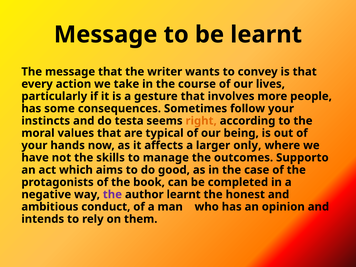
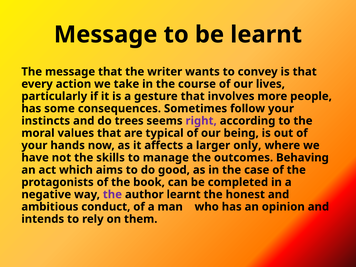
testa: testa -> trees (129, 121)
right colour: orange -> purple (201, 121)
Supporto: Supporto -> Behaving (302, 158)
